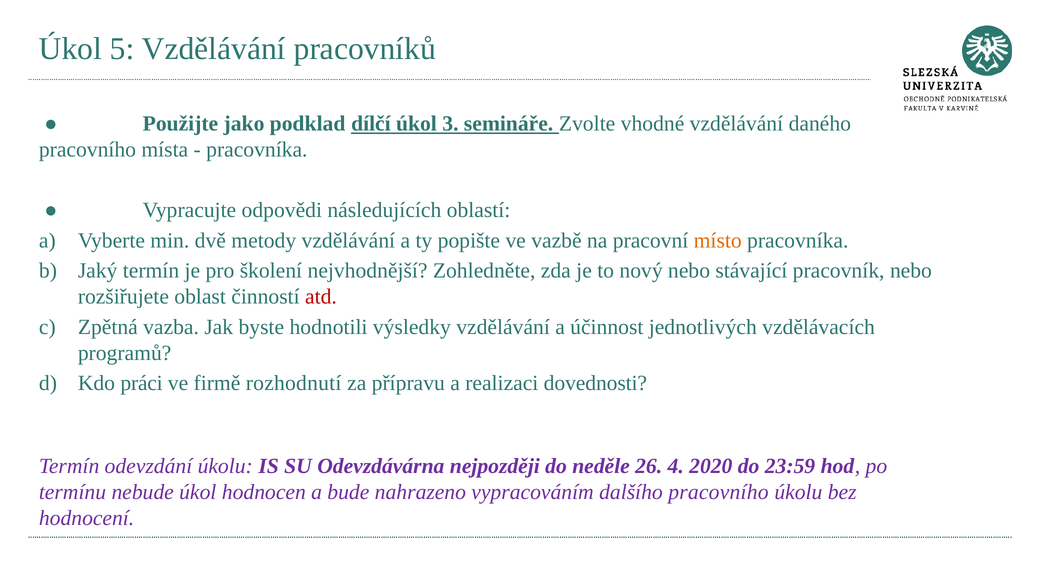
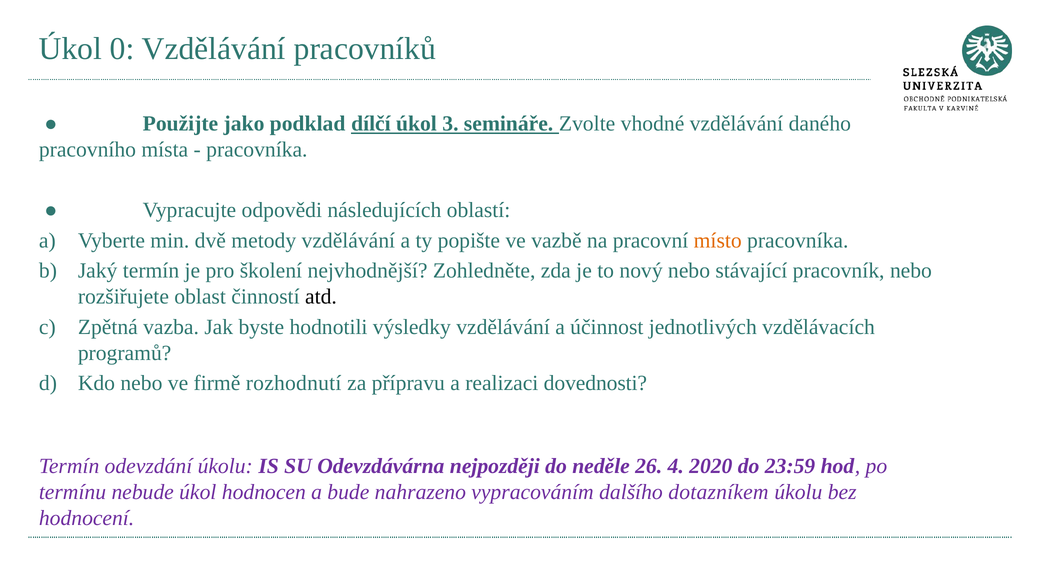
5: 5 -> 0 (122, 49)
atd colour: red -> black (321, 297)
Kdo práci: práci -> nebo (141, 383)
dalšího pracovního: pracovního -> dotazníkem (718, 492)
